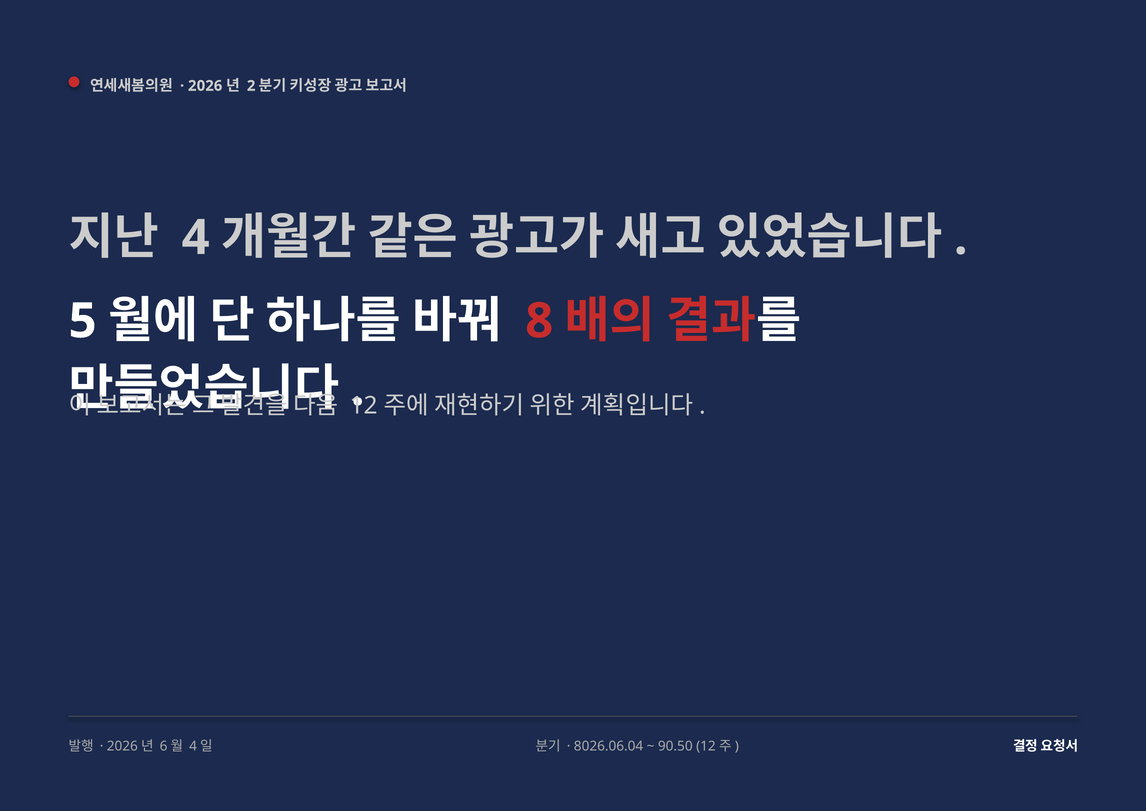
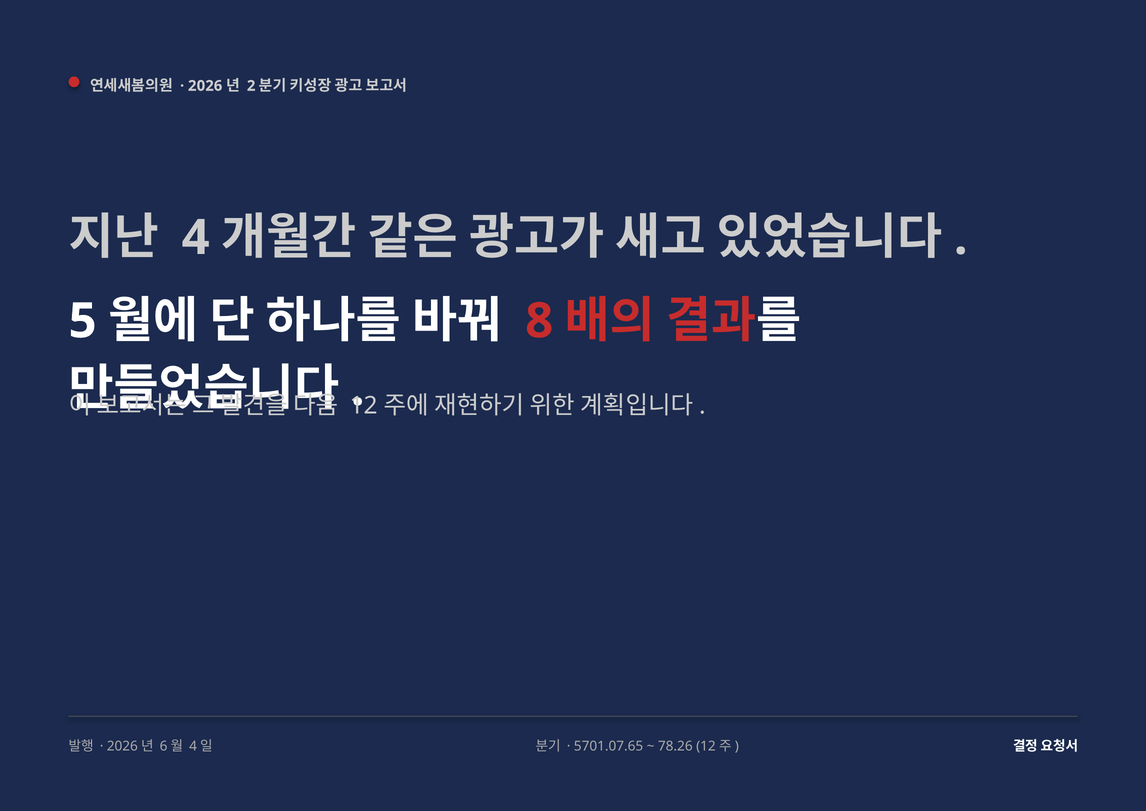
8026.06.04: 8026.06.04 -> 5701.07.65 (609, 746)
90.50: 90.50 -> 78.26 (675, 746)
